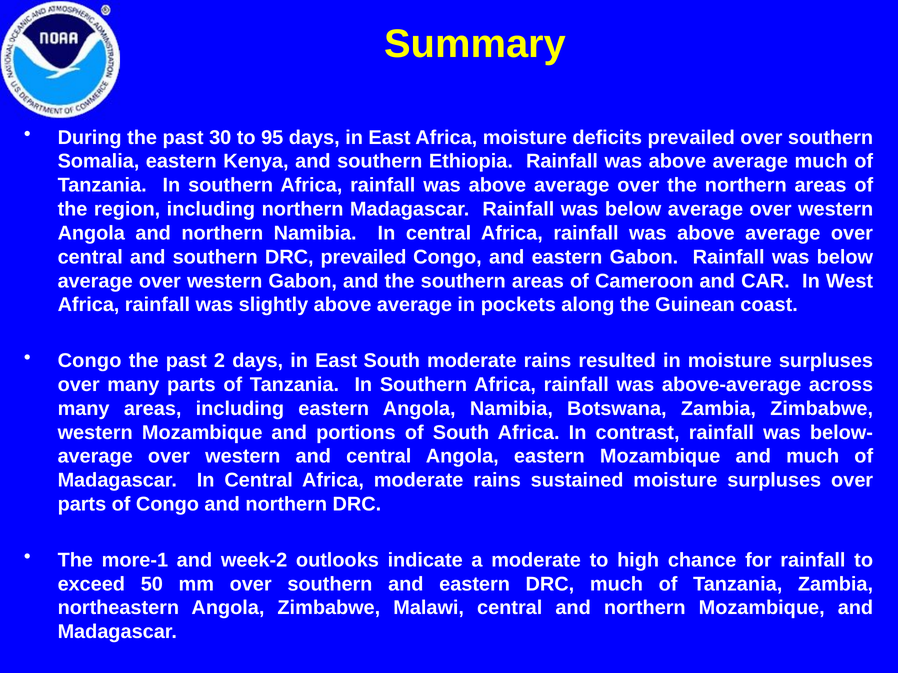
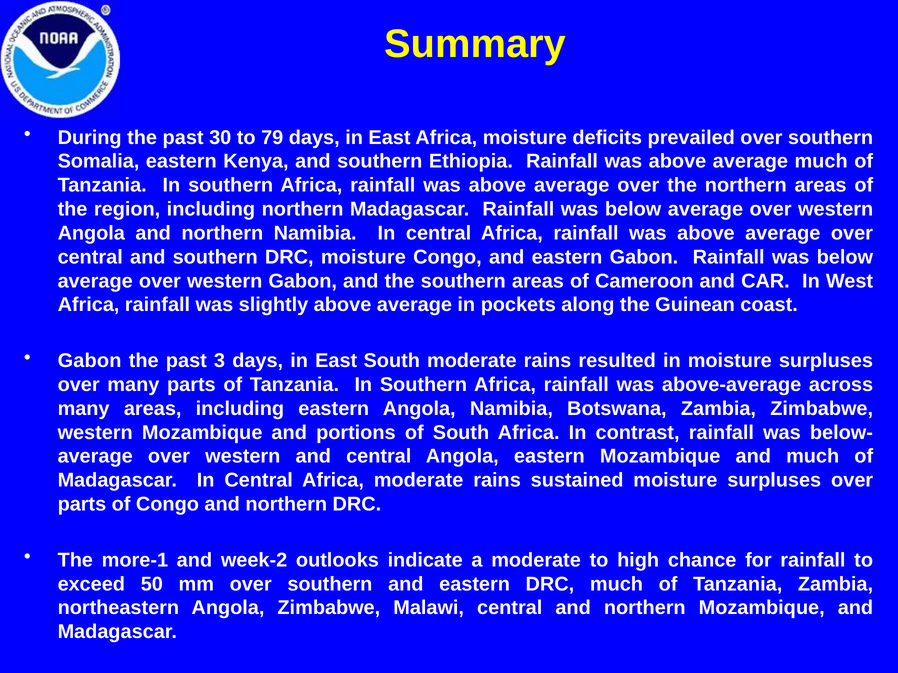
95: 95 -> 79 (272, 138)
DRC prevailed: prevailed -> moisture (363, 257)
Congo: Congo -> Gabon (90, 361)
2: 2 -> 3 (220, 361)
